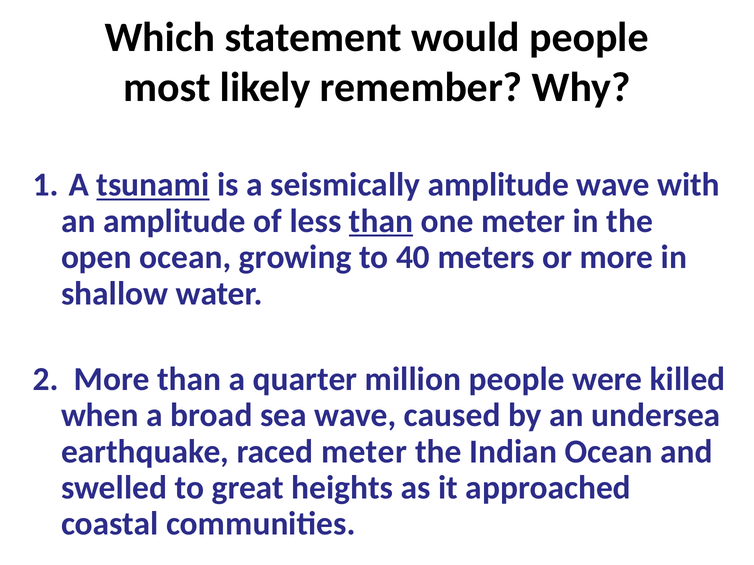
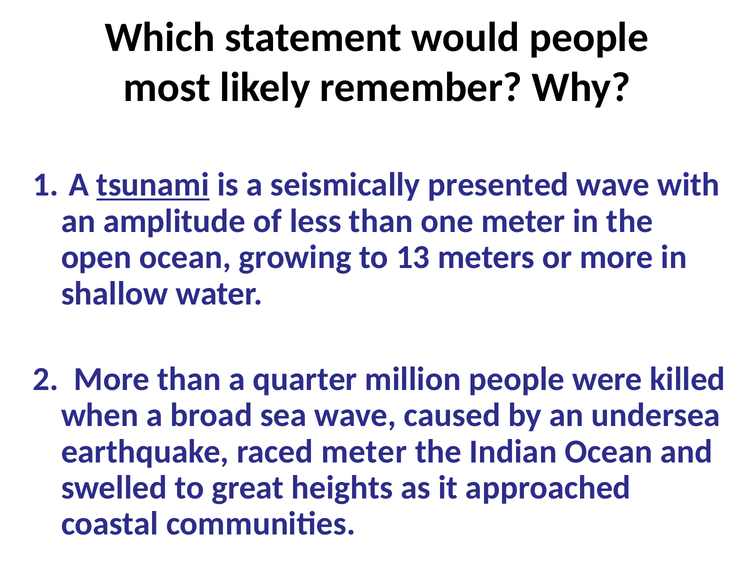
seismically amplitude: amplitude -> presented (498, 185)
than underline: present -> none (381, 221)
40: 40 -> 13 (413, 258)
